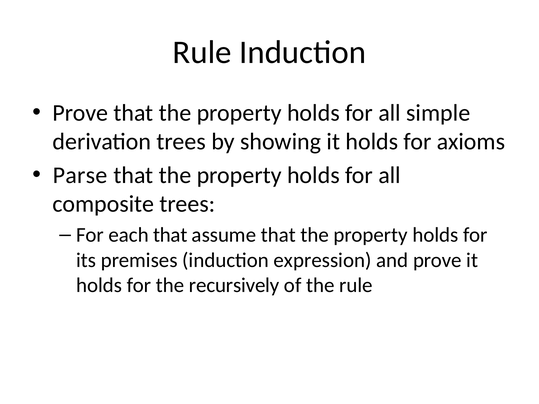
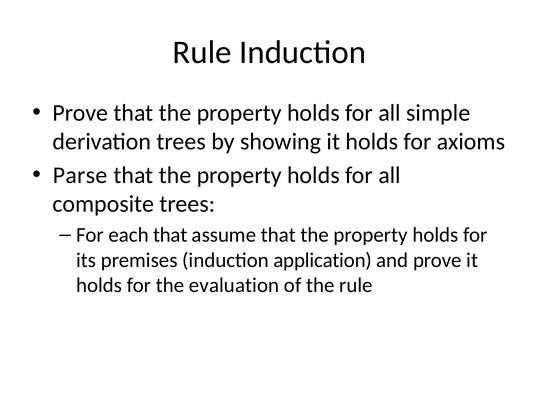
expression: expression -> application (323, 260)
recursively: recursively -> evaluation (234, 285)
